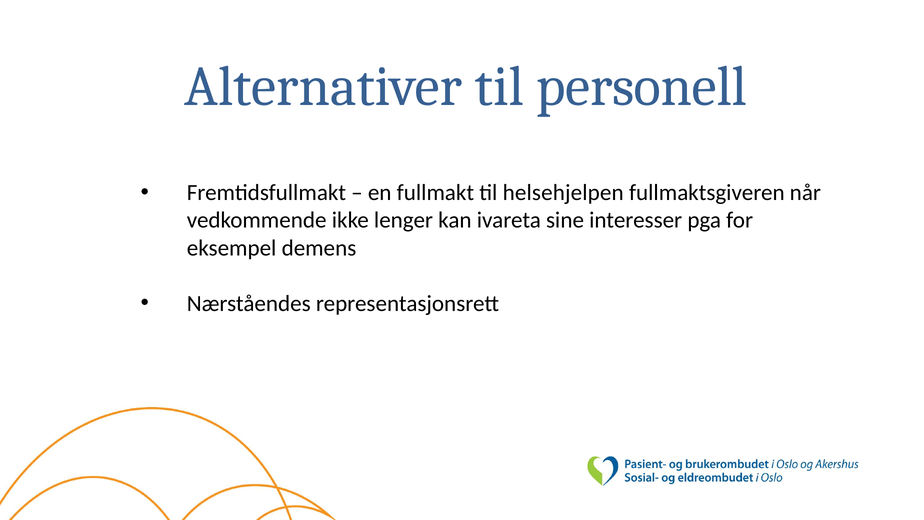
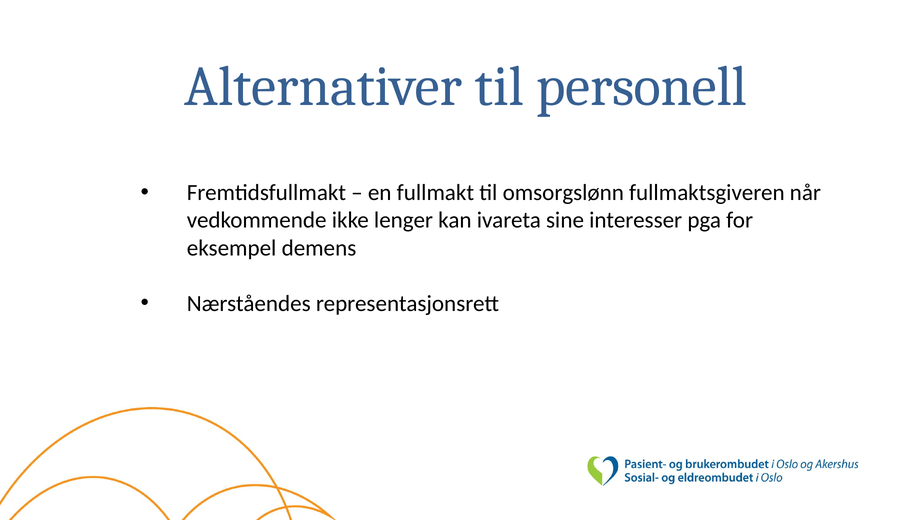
helsehjelpen: helsehjelpen -> omsorgslønn (563, 193)
